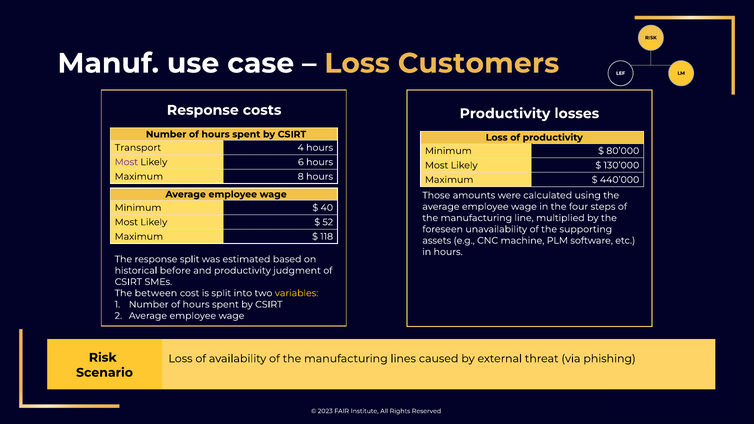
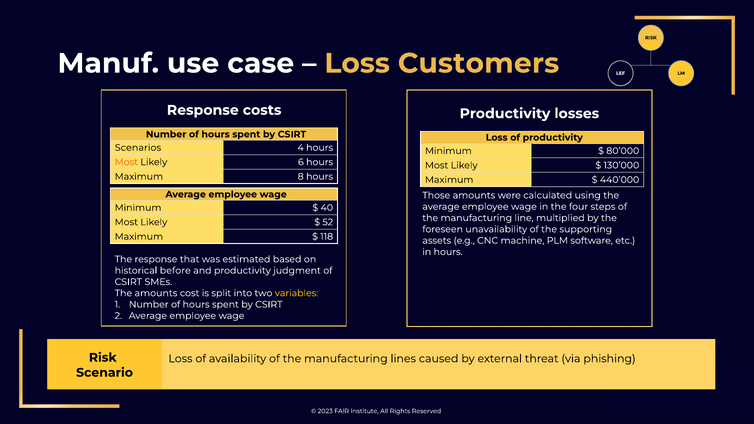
Transport: Transport -> Scenarios (138, 148)
Most colour: purple -> orange (126, 162)
response split: split -> that (190, 259)
The between: between -> amounts (156, 293)
